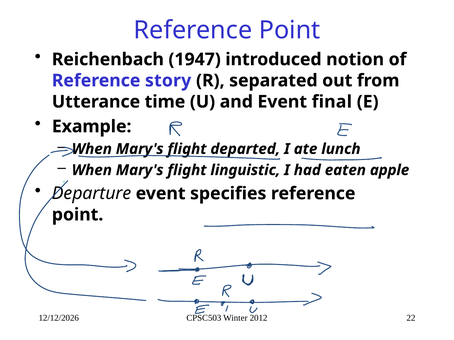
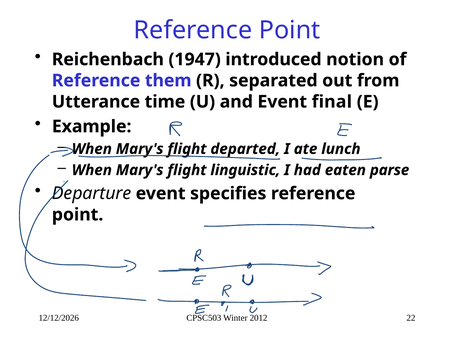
story: story -> them (168, 81)
apple: apple -> parse (390, 170)
